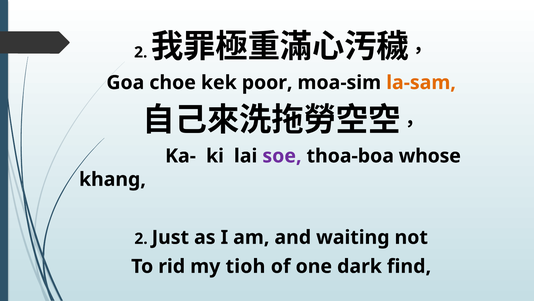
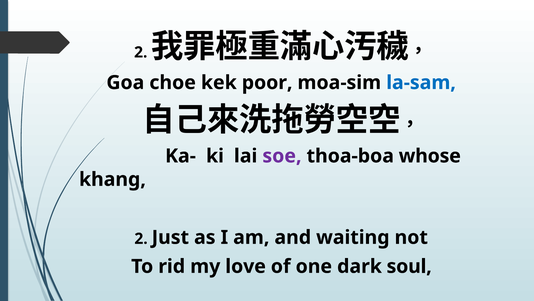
la-sam colour: orange -> blue (421, 82)
tioh: tioh -> love (246, 266)
find: find -> soul (409, 266)
